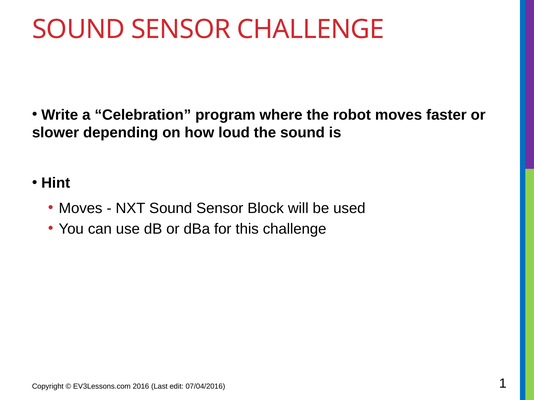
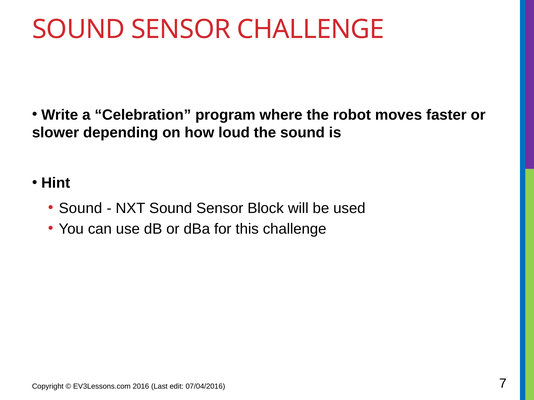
Moves: Moves -> Sound (80, 208)
1: 1 -> 7 (503, 384)
